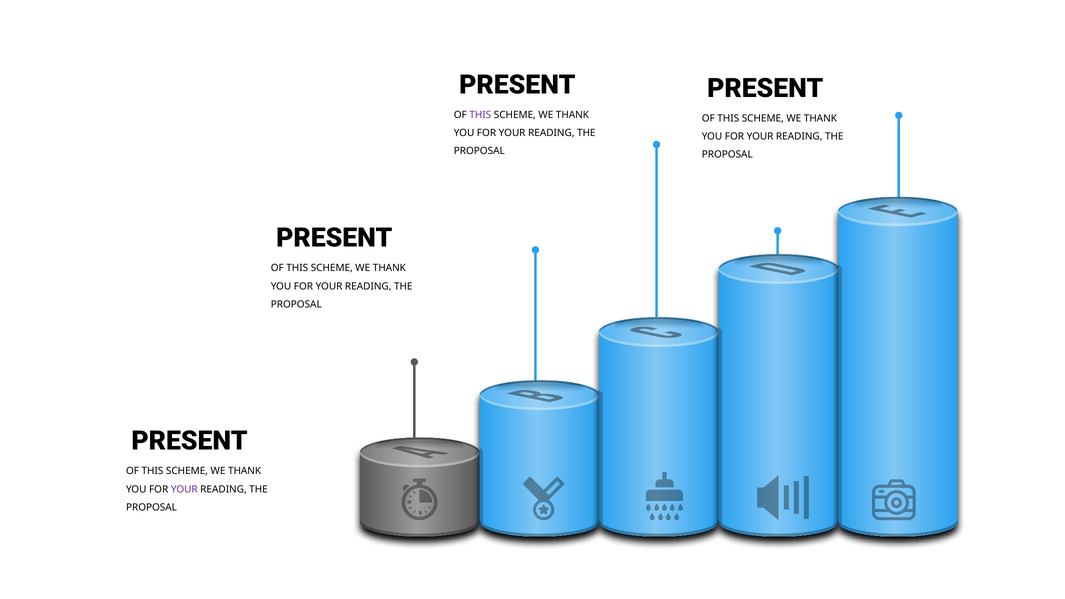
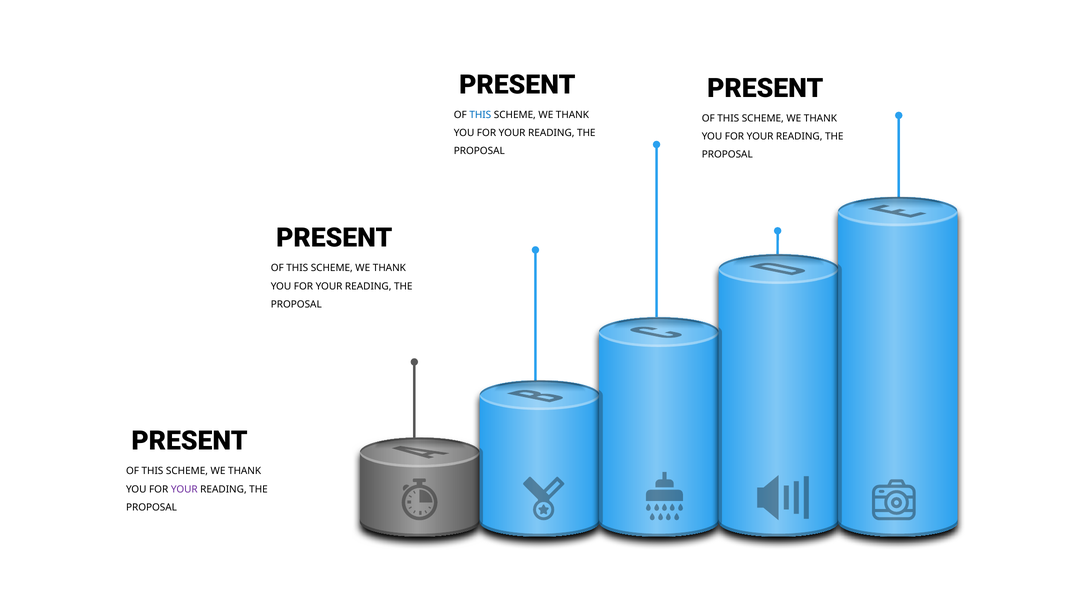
THIS colour: purple -> blue (480, 115)
